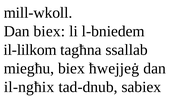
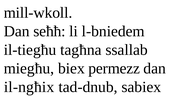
Dan biex: biex -> seħħ (49, 31)
il-lilkom: il-lilkom -> il-tiegħu (30, 50)
ħwejjeġ: ħwejjeġ -> permezz (114, 69)
